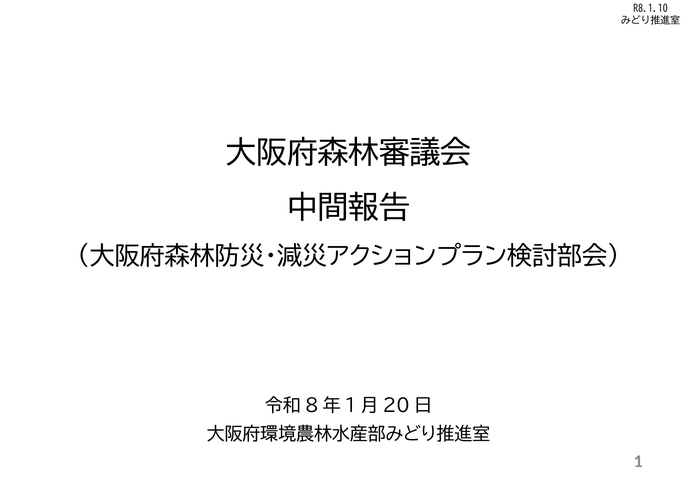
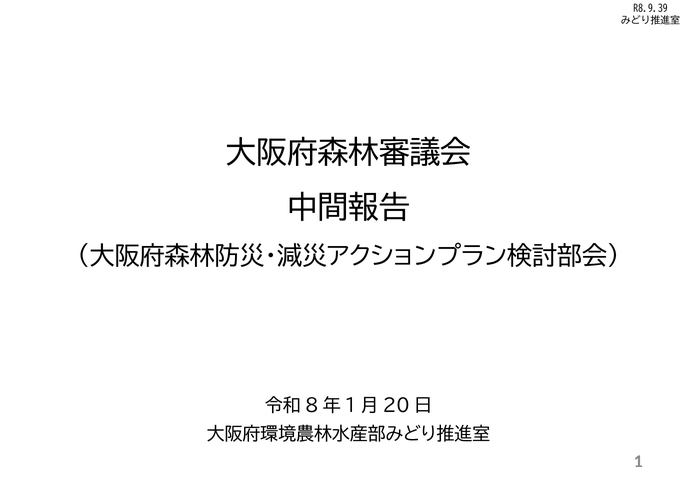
R8.1.10: R8.1.10 -> R8.9.39 (651, 9)
